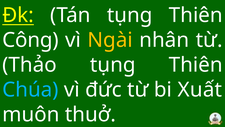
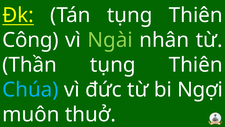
Ngài colour: yellow -> light green (110, 40)
Thảo: Thảo -> Thần (30, 65)
Xuất: Xuất -> Ngợi (200, 89)
